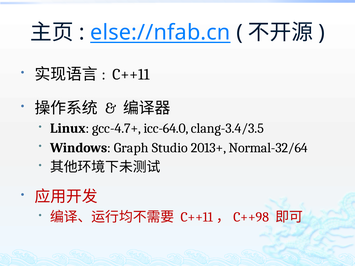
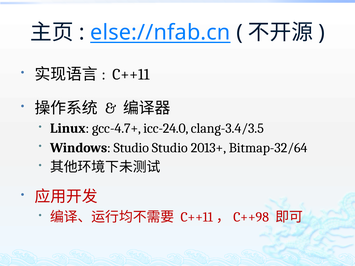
icc-64.0: icc-64.0 -> icc-24.0 (166, 129)
Windows Graph: Graph -> Studio (131, 148)
Normal-32/64: Normal-32/64 -> Bitmap-32/64 (268, 148)
